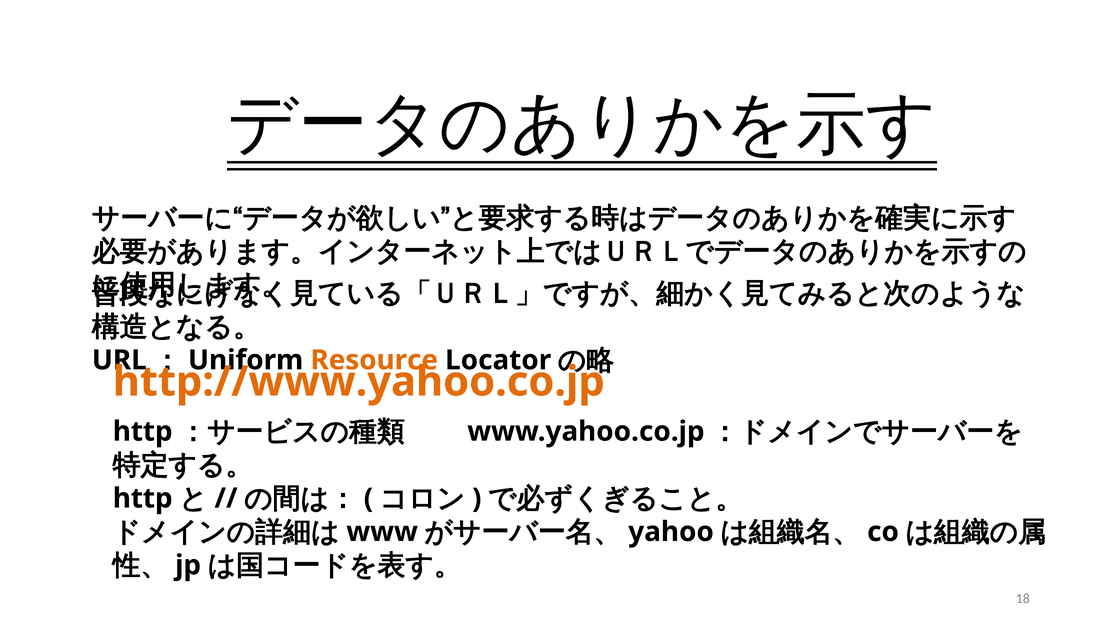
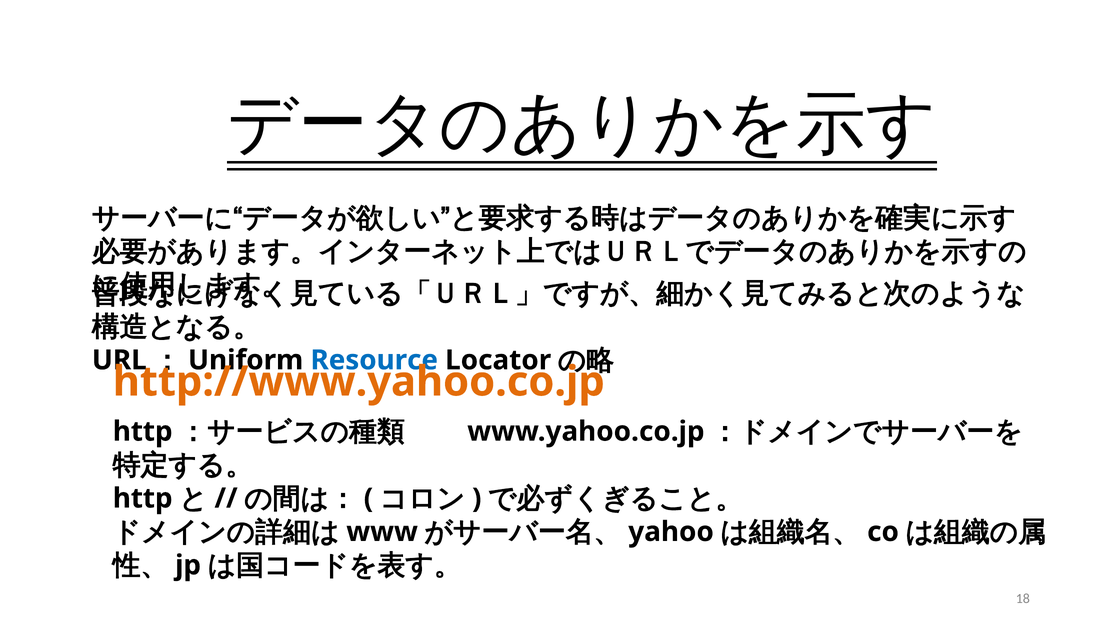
Resource colour: orange -> blue (374, 360)
